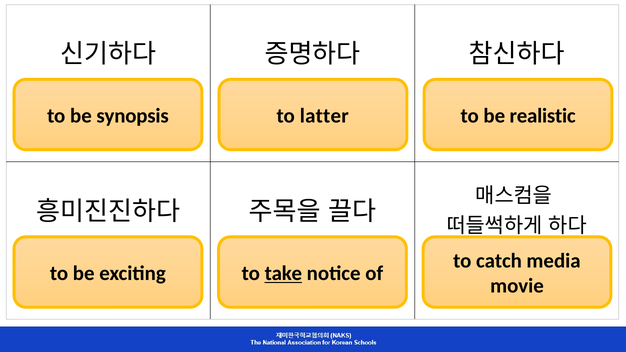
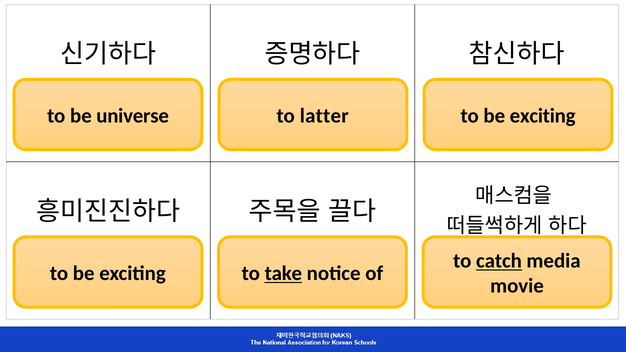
synopsis: synopsis -> universe (133, 116)
realistic: realistic -> exciting (543, 116)
catch underline: none -> present (499, 261)
